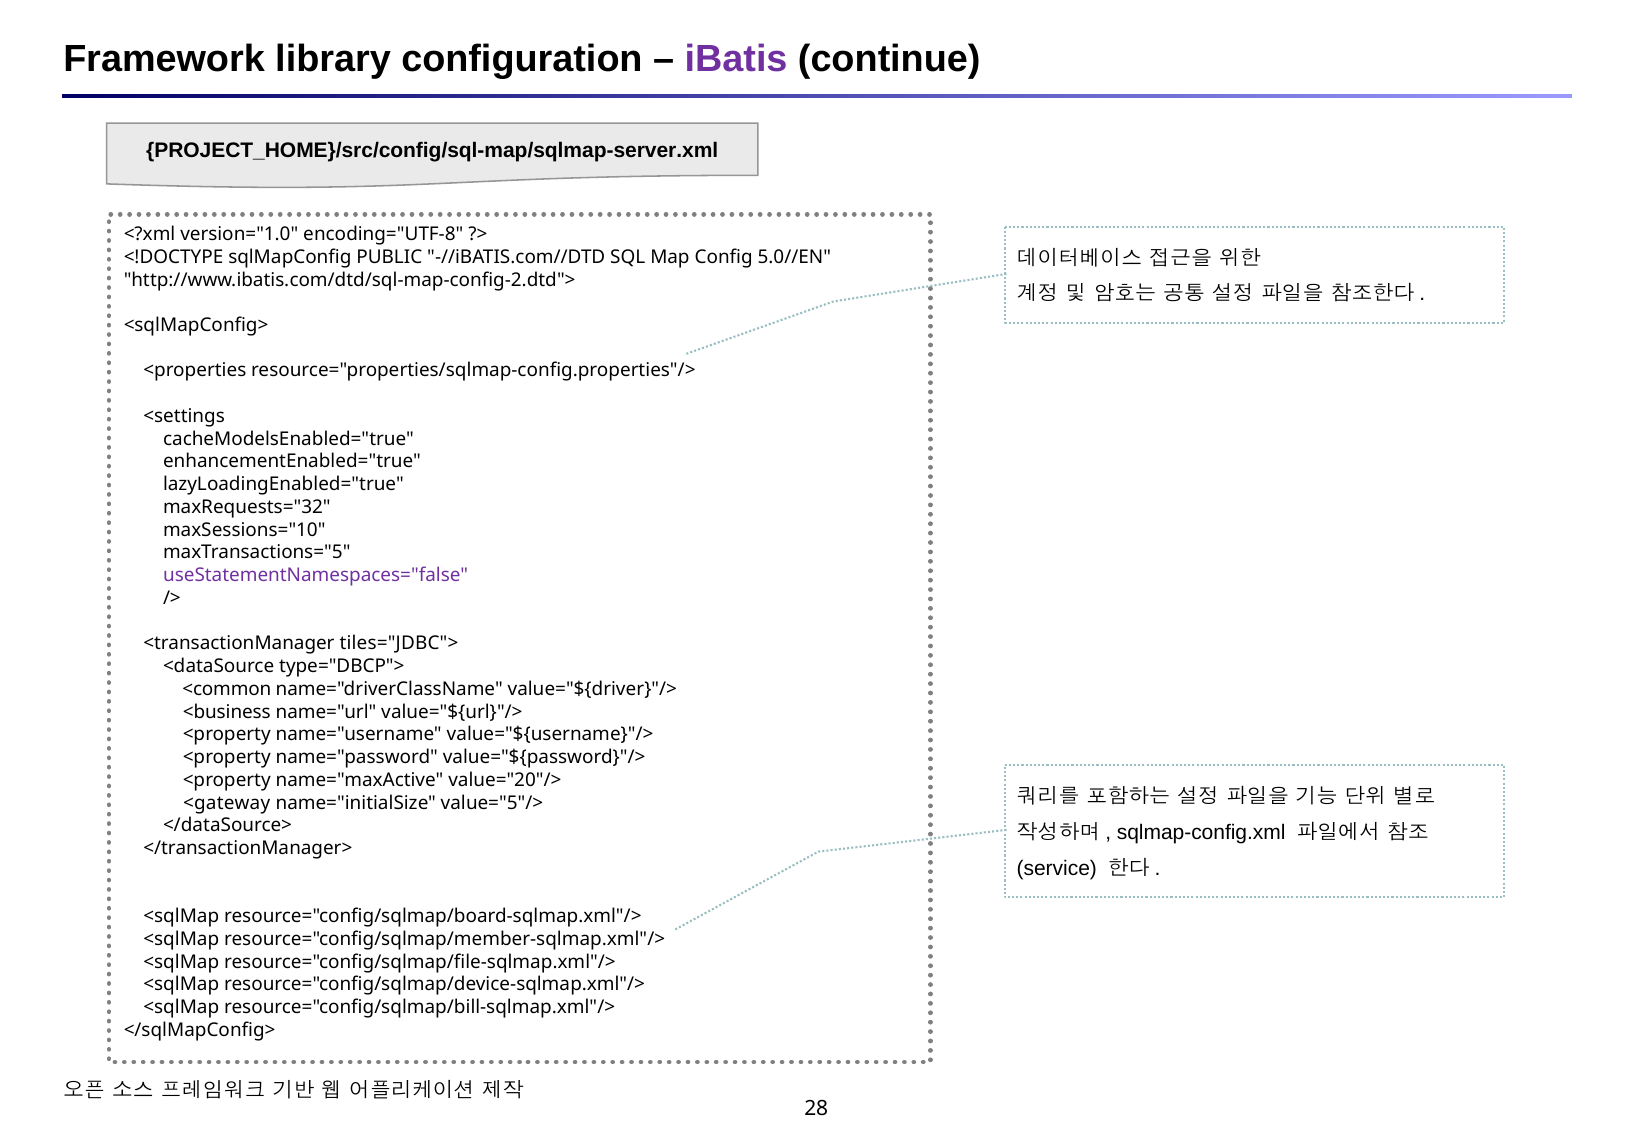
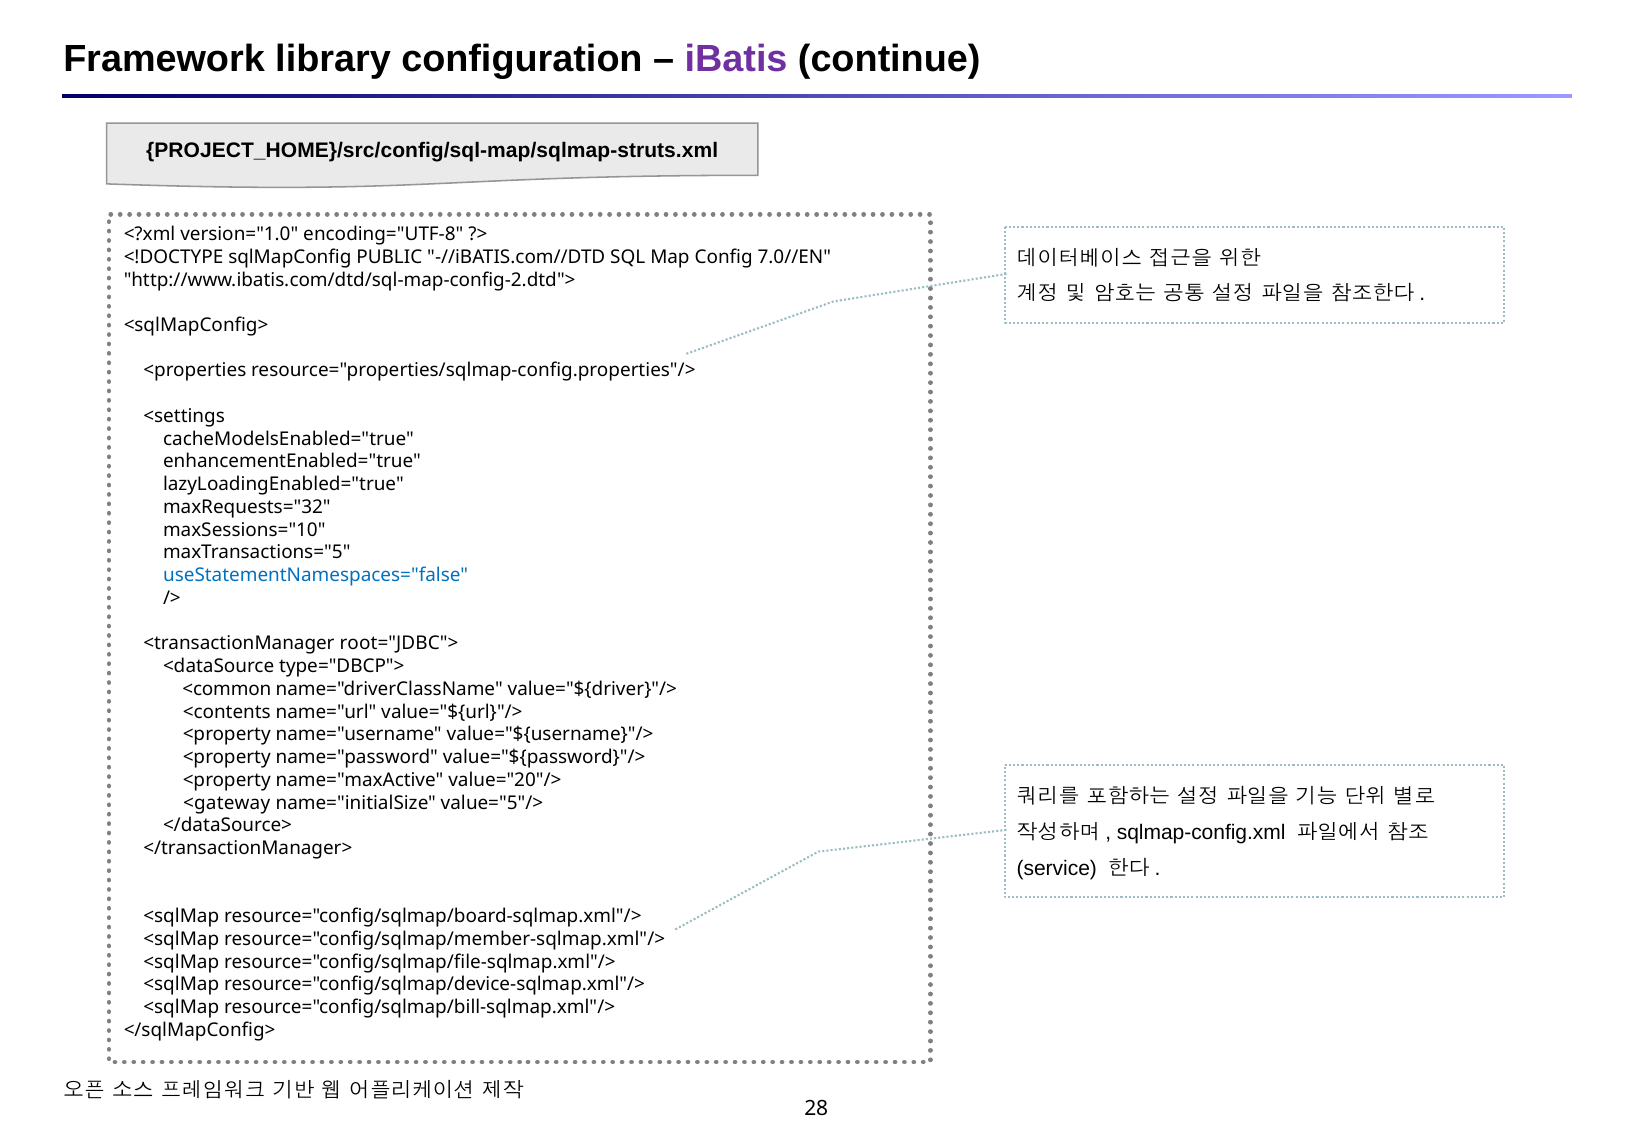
PROJECT_HOME}/src/config/sql-map/sqlmap-server.xml: PROJECT_HOME}/src/config/sql-map/sqlmap-server.xml -> PROJECT_HOME}/src/config/sql-map/sqlmap-struts.xml (432, 151)
5.0//EN: 5.0//EN -> 7.0//EN (794, 257)
useStatementNamespaces="false colour: purple -> blue (316, 576)
tiles="JDBC">: tiles="JDBC"> -> root="JDBC"> (399, 644)
<business: <business -> <contents (227, 712)
